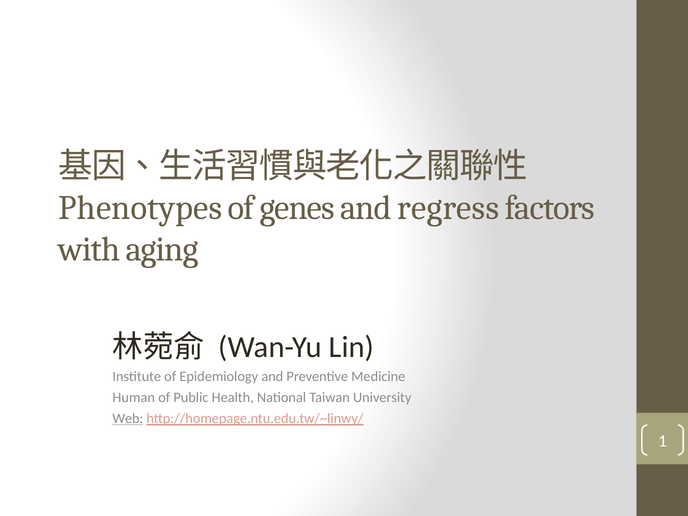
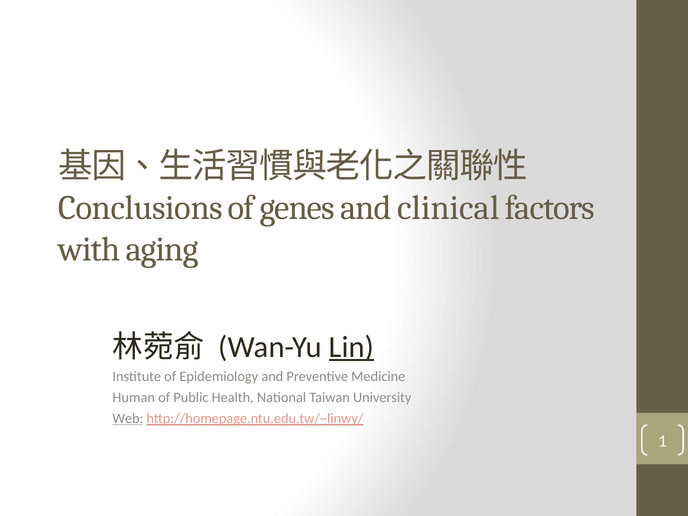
Phenotypes: Phenotypes -> Conclusions (141, 208)
regress: regress -> clinical (448, 208)
Lin underline: none -> present (352, 347)
